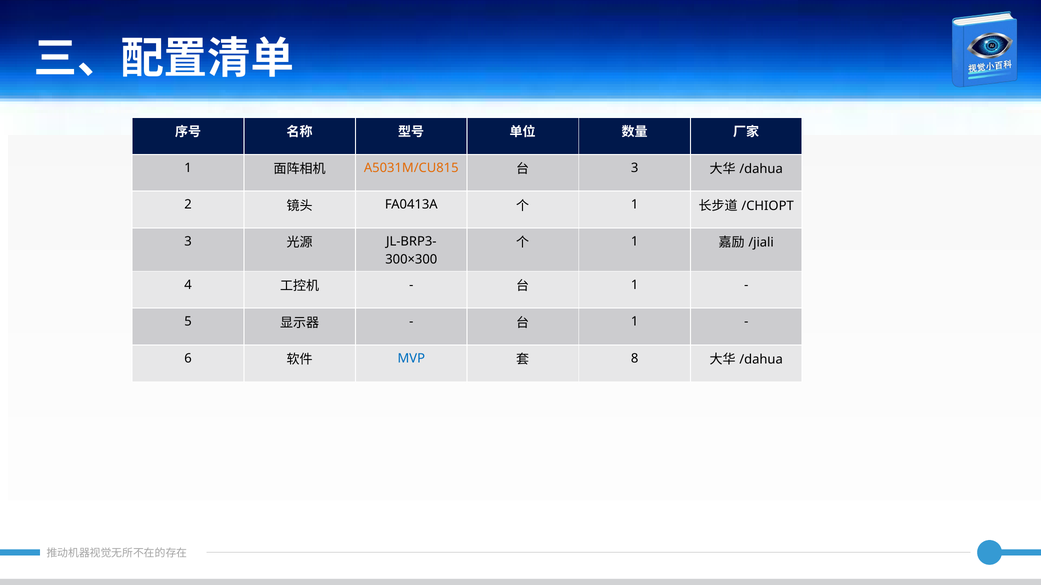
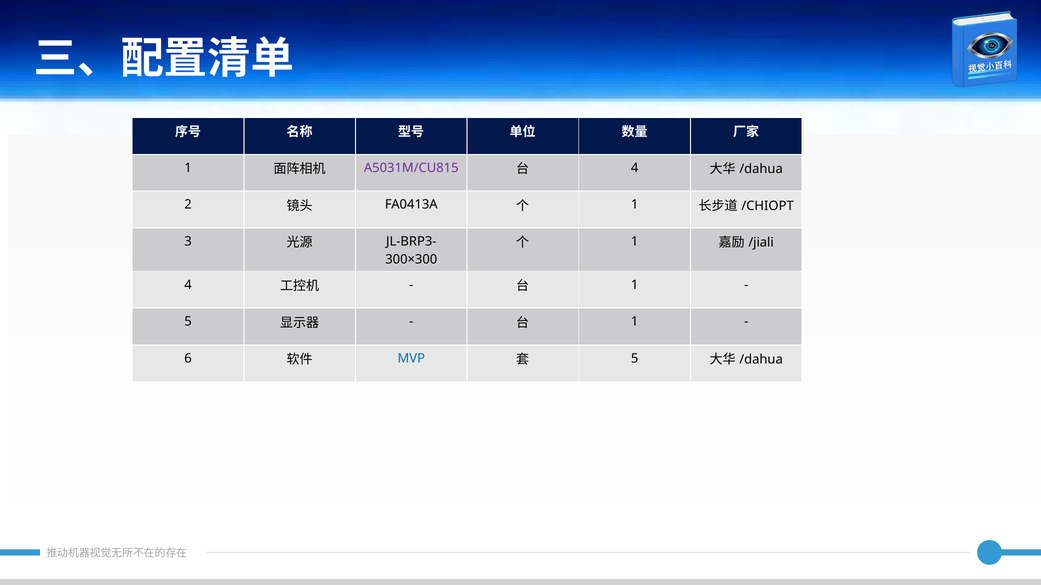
A5031M/CU815 colour: orange -> purple (411, 168)
3: 3 -> 4 (635, 168)
8: 8 -> 5 (635, 359)
